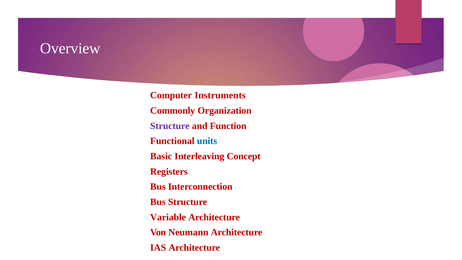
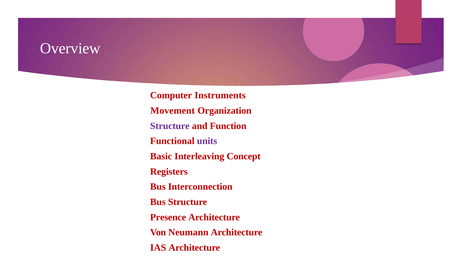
Commonly: Commonly -> Movement (173, 111)
units colour: blue -> purple (207, 141)
Variable: Variable -> Presence (168, 217)
